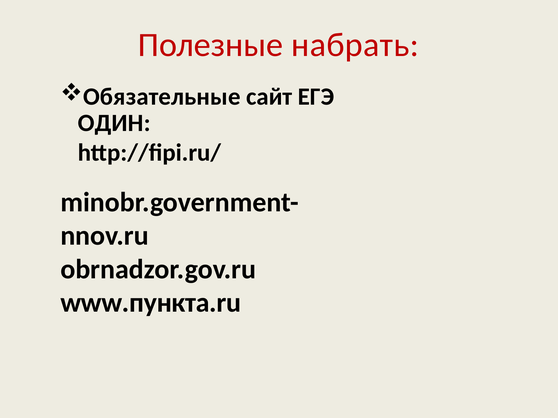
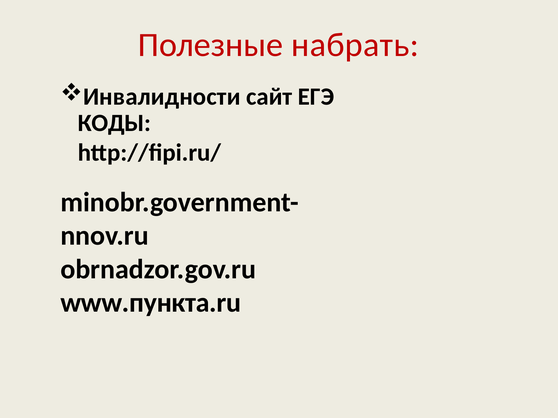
Обязательные: Обязательные -> Инвалидности (162, 97)
ОДИН: ОДИН -> КОДЫ (114, 123)
